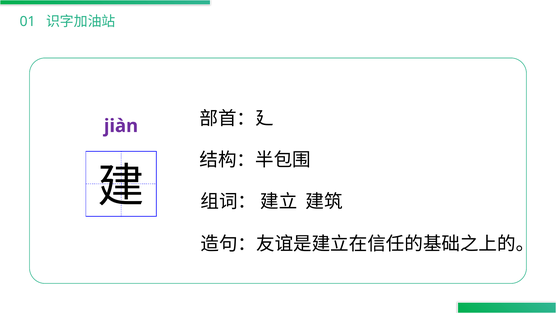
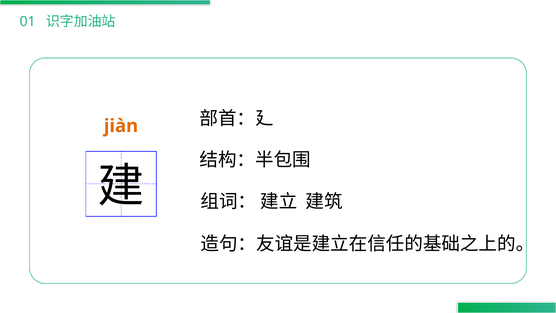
jiàn colour: purple -> orange (121, 126)
